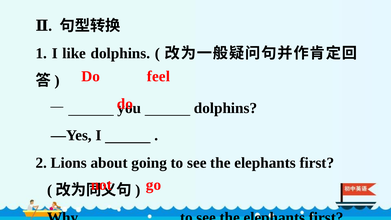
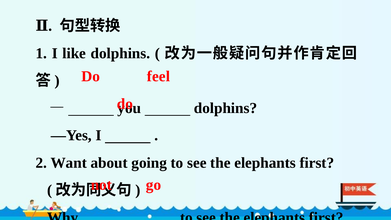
Lions: Lions -> Want (69, 163)
